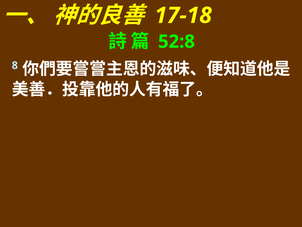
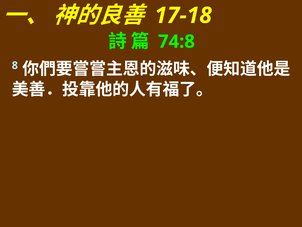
52:8: 52:8 -> 74:8 (176, 42)
